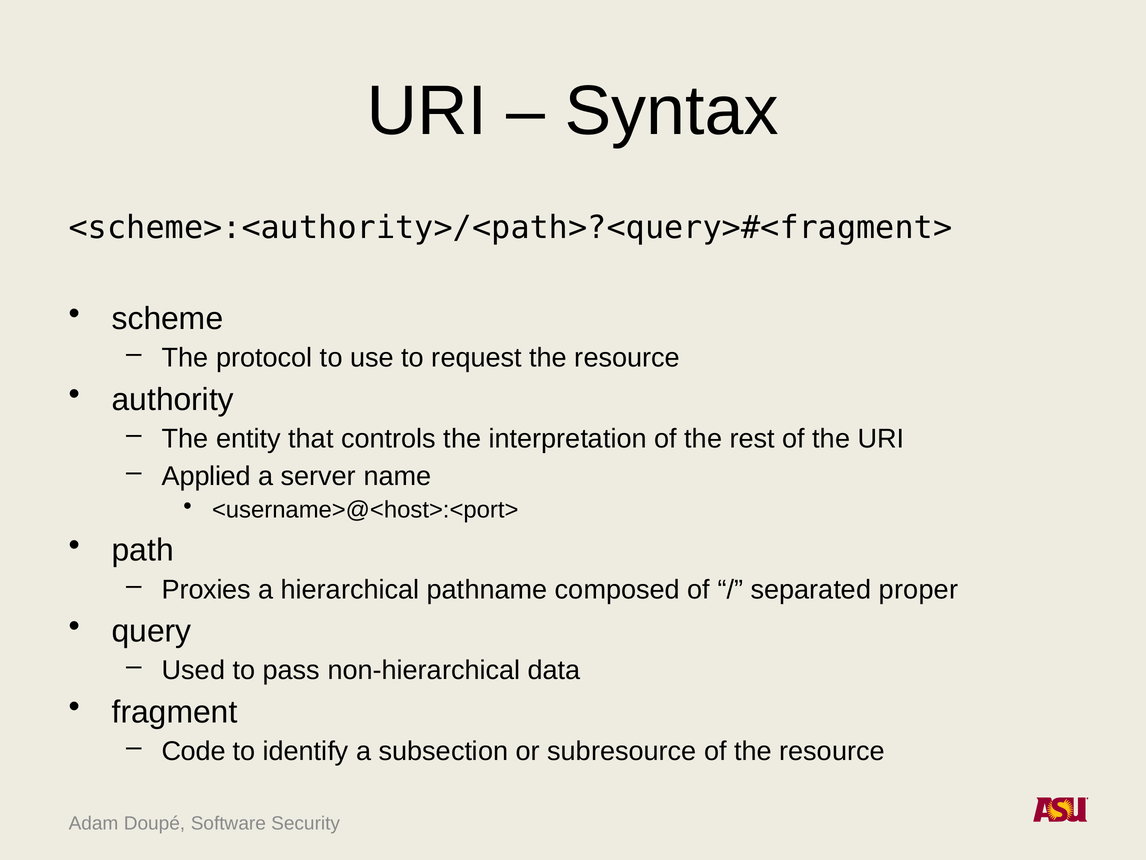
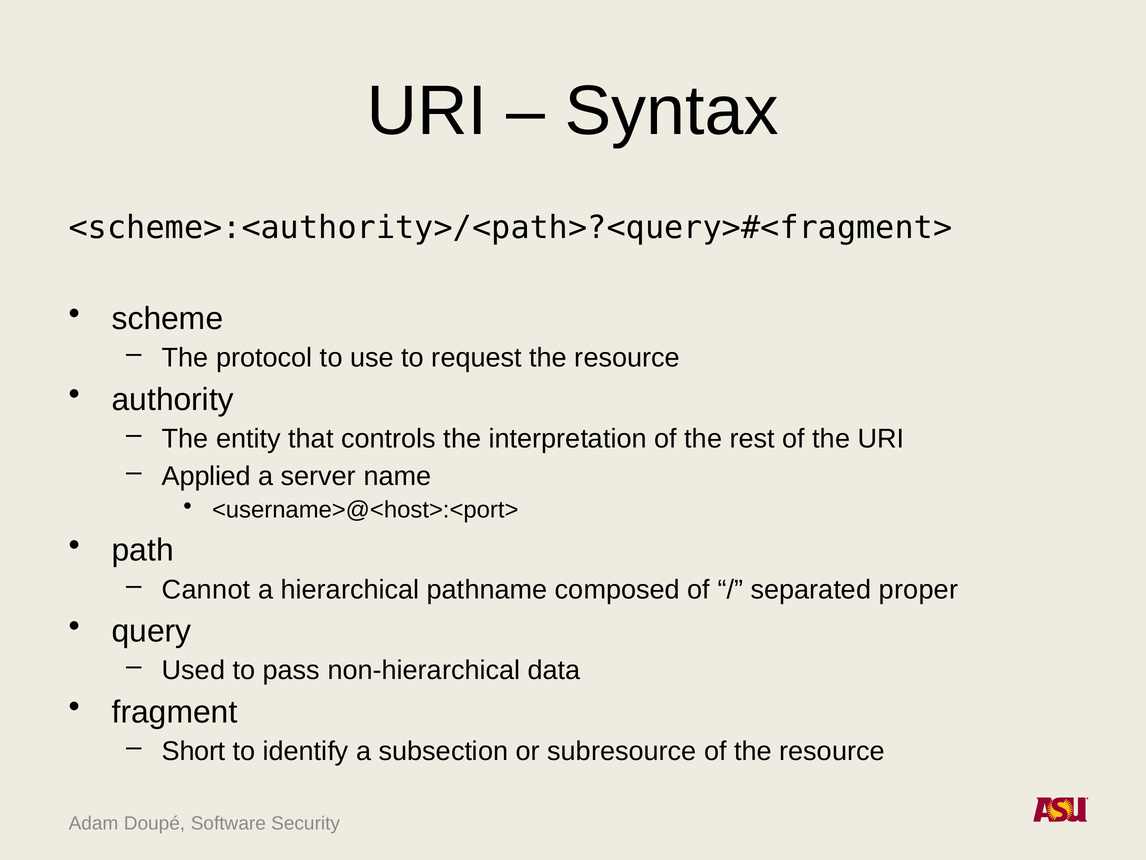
Proxies: Proxies -> Cannot (206, 589)
Code: Code -> Short (194, 751)
